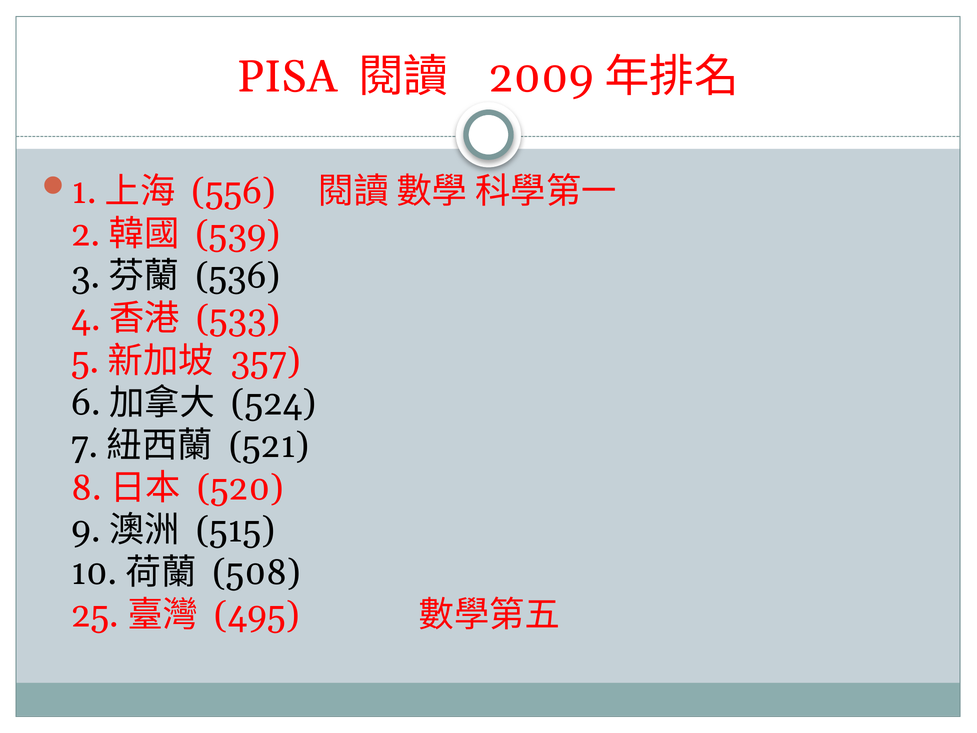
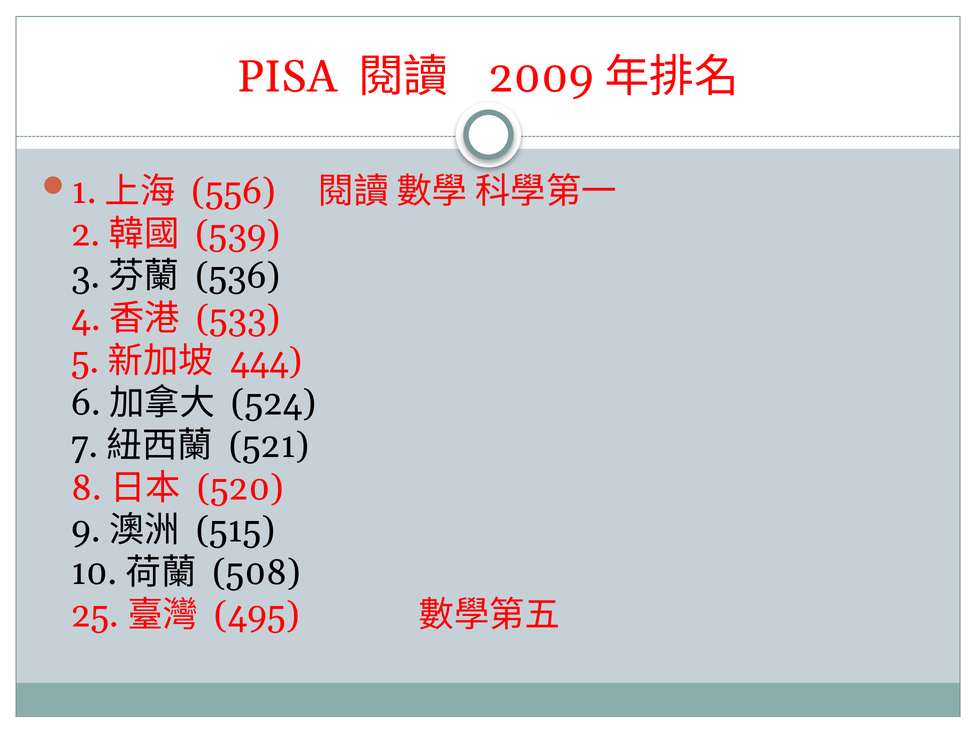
357: 357 -> 444 (266, 361)
